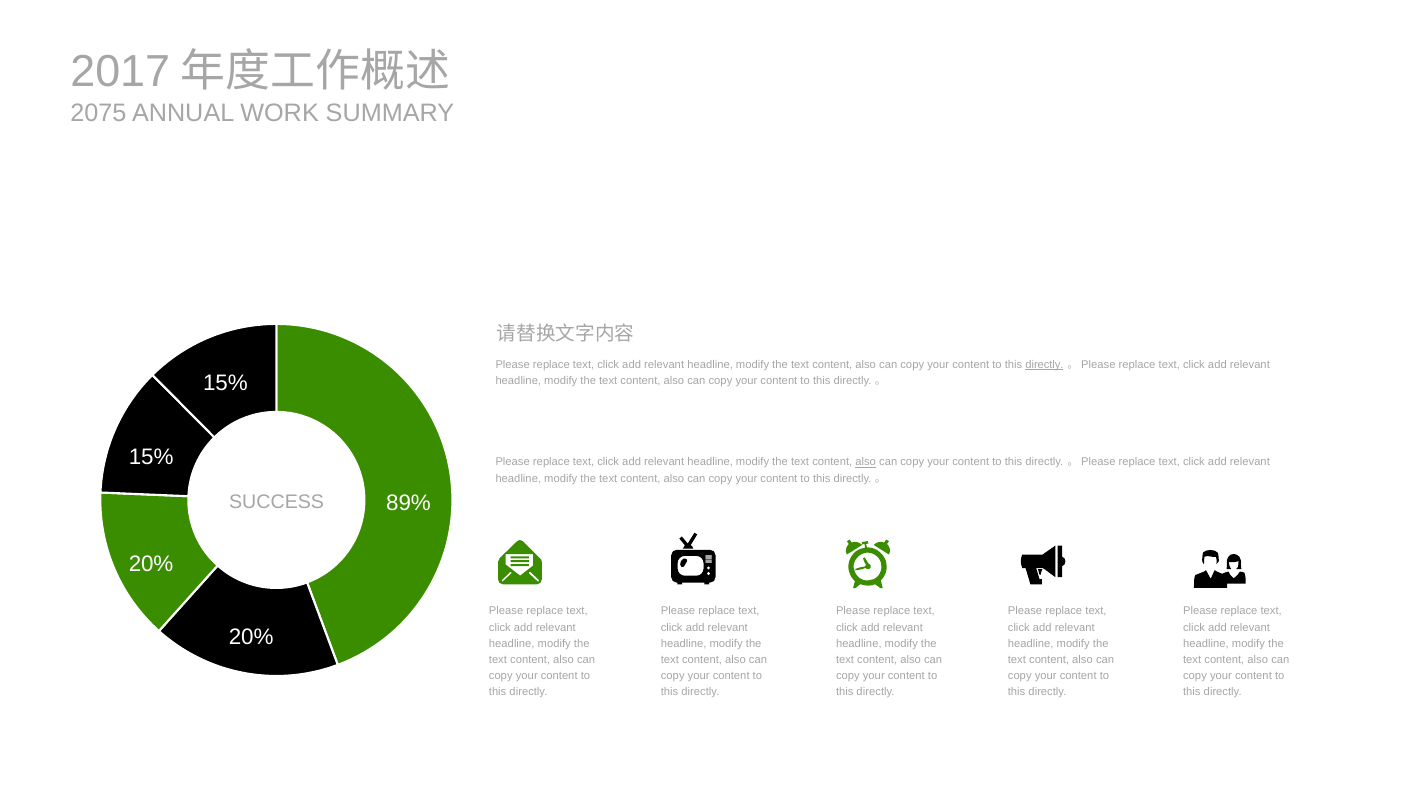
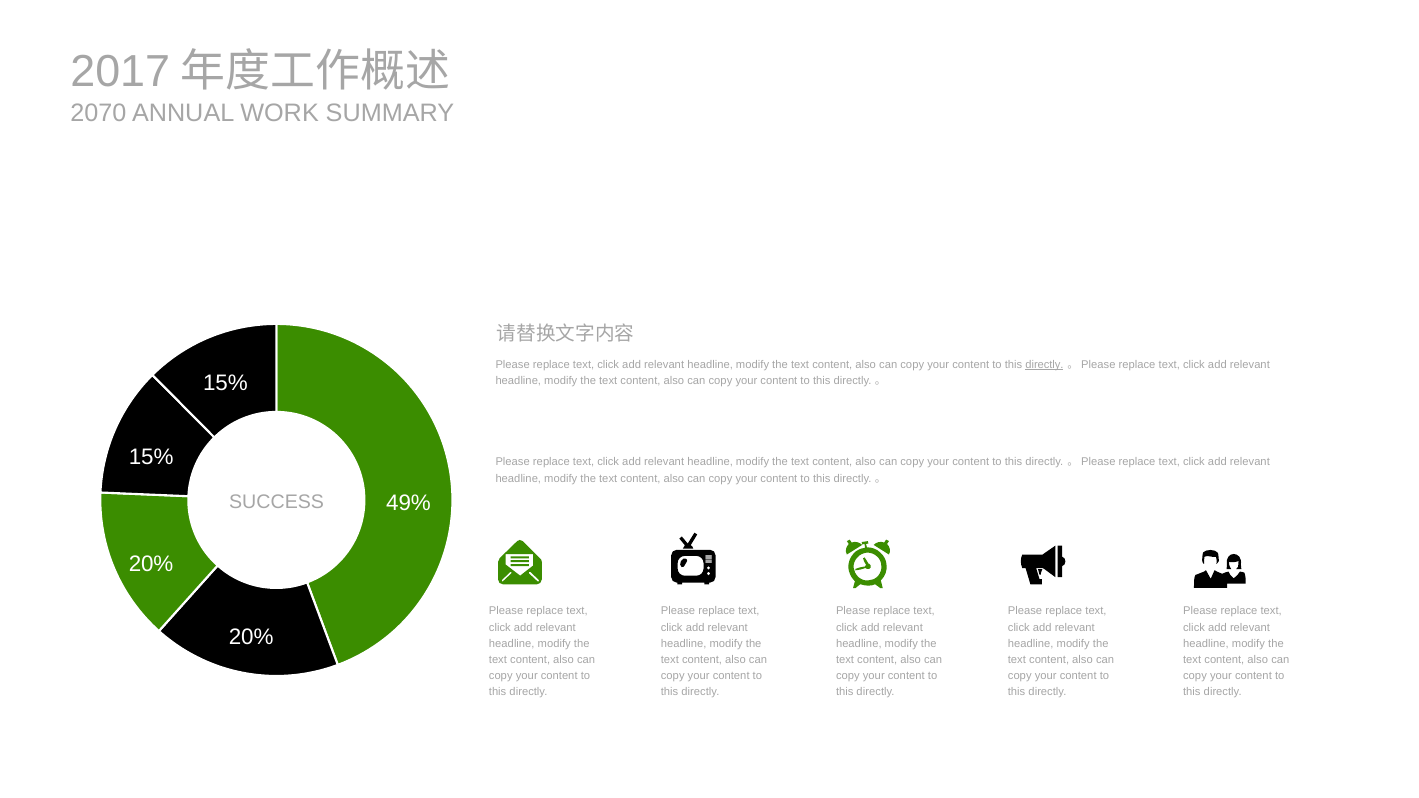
2075: 2075 -> 2070 (98, 113)
also underline: present -> none (866, 462)
89%: 89% -> 49% (408, 503)
